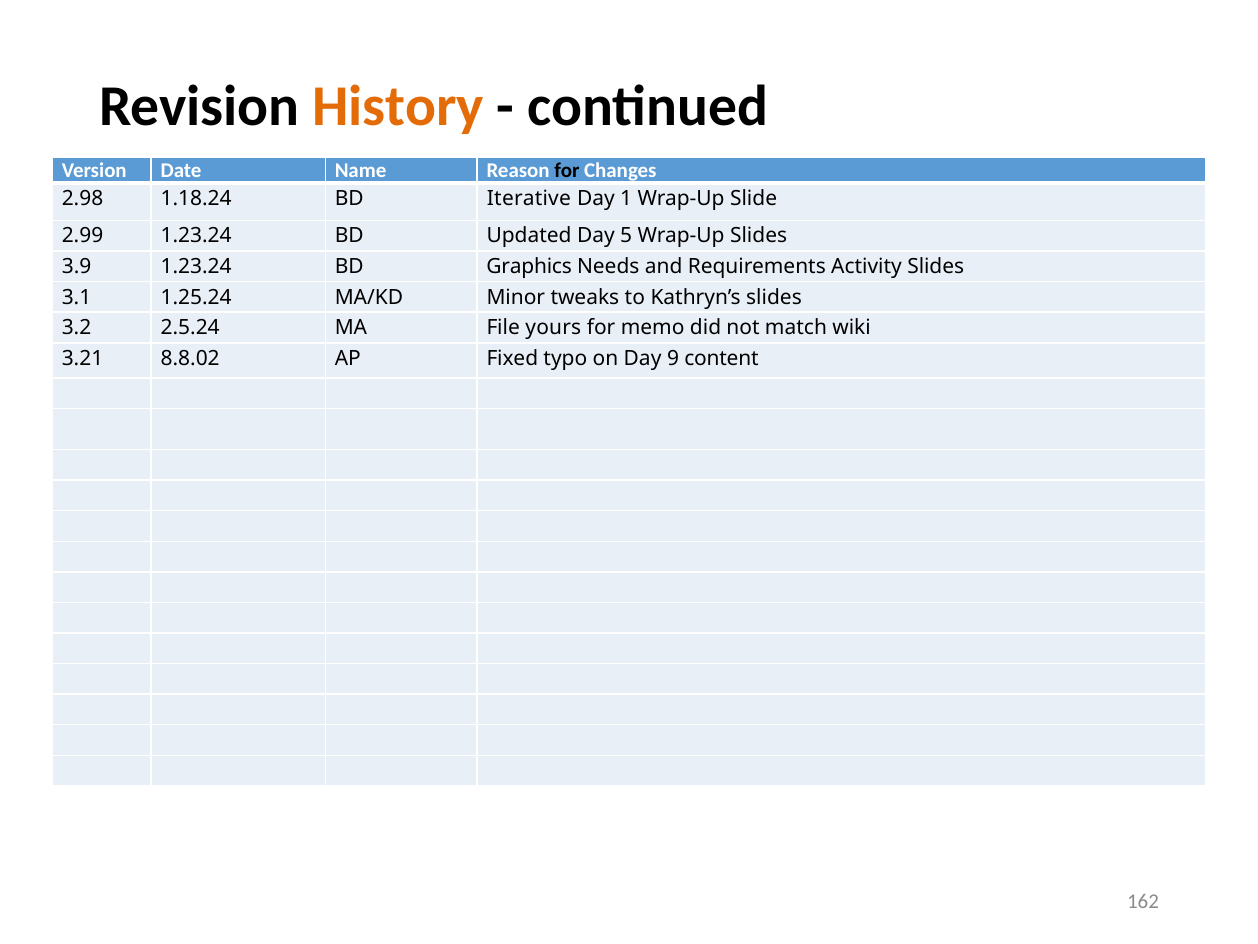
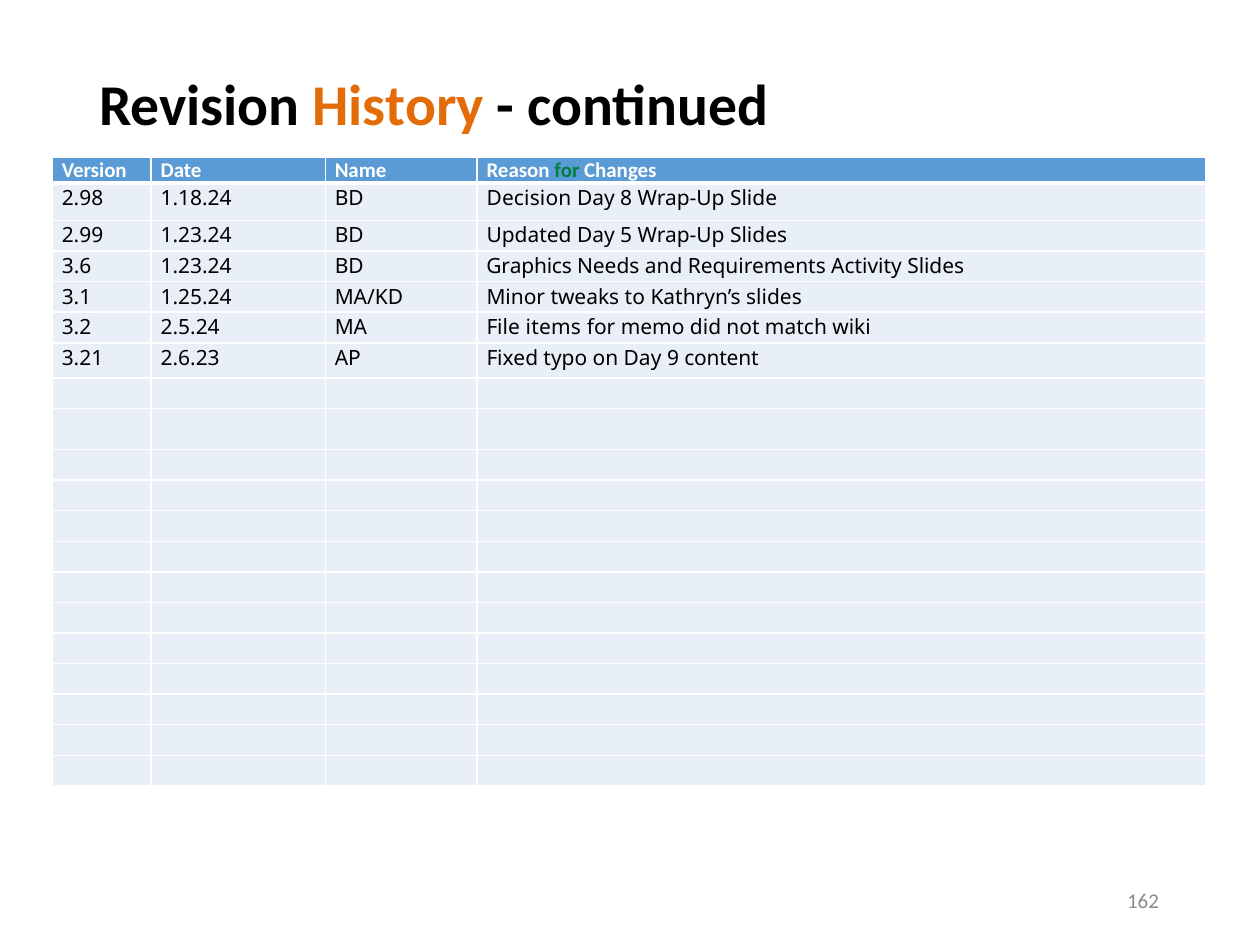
for colour: black -> green (567, 170)
Iterative: Iterative -> Decision (529, 198)
1: 1 -> 8 (626, 198)
3.9: 3.9 -> 3.6 (77, 266)
yours: yours -> items (553, 328)
8.8.02: 8.8.02 -> 2.6.23 (190, 358)
